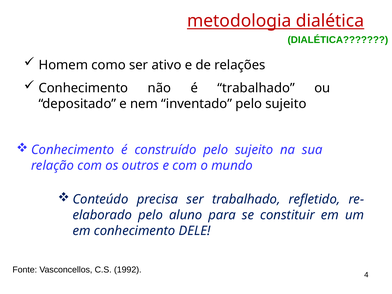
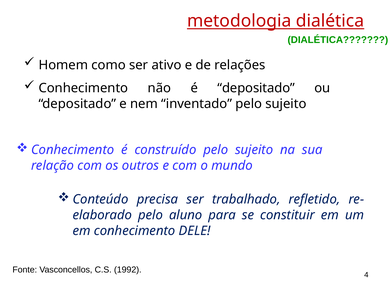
é trabalhado: trabalhado -> depositado (256, 88)
